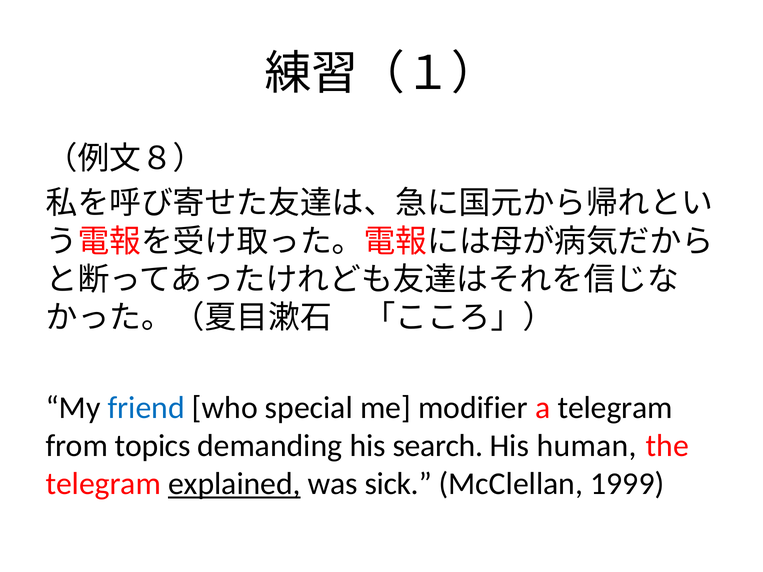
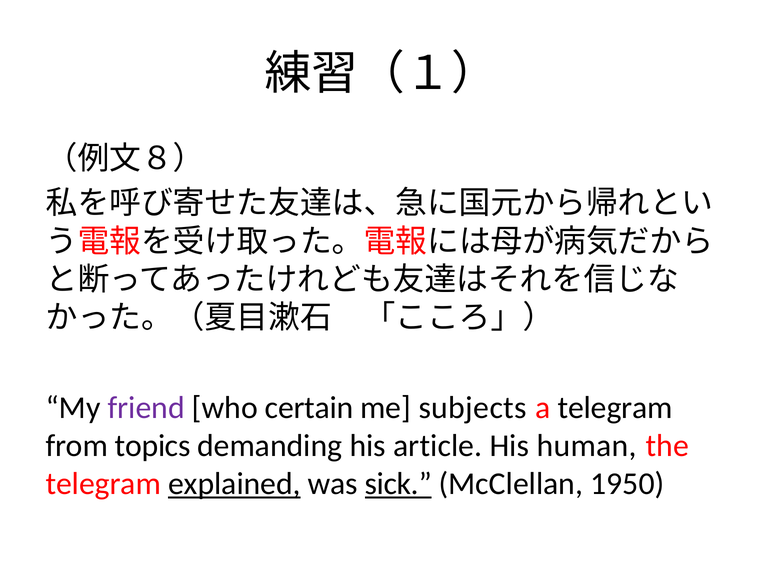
friend colour: blue -> purple (146, 408)
special: special -> certain (309, 408)
modifier: modifier -> subjects (473, 408)
search: search -> article (438, 446)
sick underline: none -> present (398, 484)
1999: 1999 -> 1950 (627, 484)
